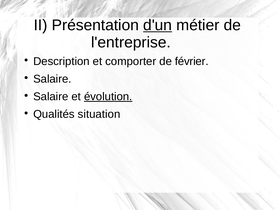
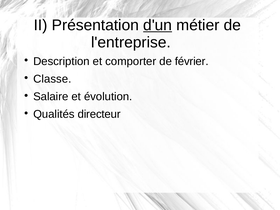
Salaire: Salaire -> Classe (52, 79)
évolution underline: present -> none (108, 97)
situation: situation -> directeur (99, 114)
